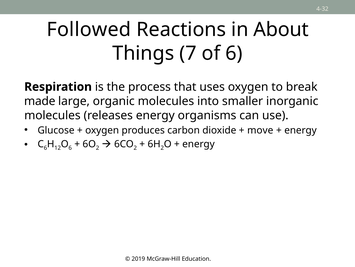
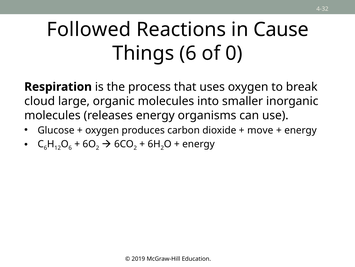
About: About -> Cause (281, 29)
Things 7: 7 -> 6 (188, 53)
of 6: 6 -> 0 (234, 53)
made: made -> cloud (40, 101)
